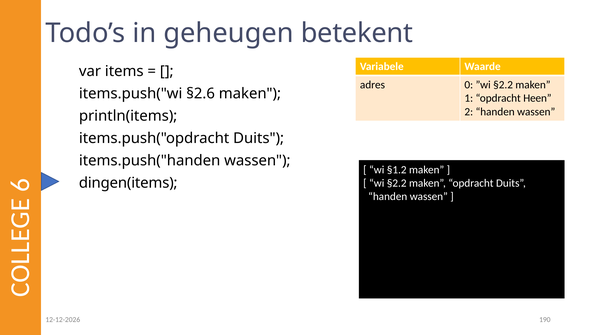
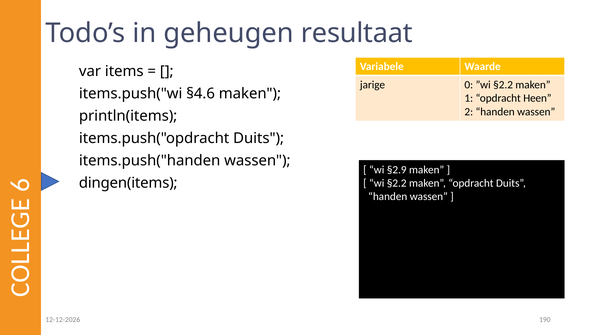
betekent: betekent -> resultaat (357, 33)
adres: adres -> jarige (373, 85)
§2.6: §2.6 -> §4.6 (201, 94)
§1.2: §1.2 -> §2.9 (397, 170)
